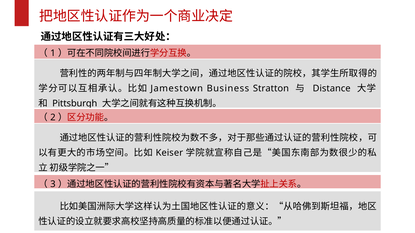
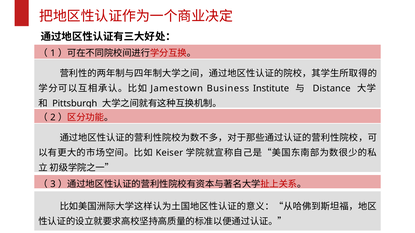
Stratton: Stratton -> Institute (271, 89)
